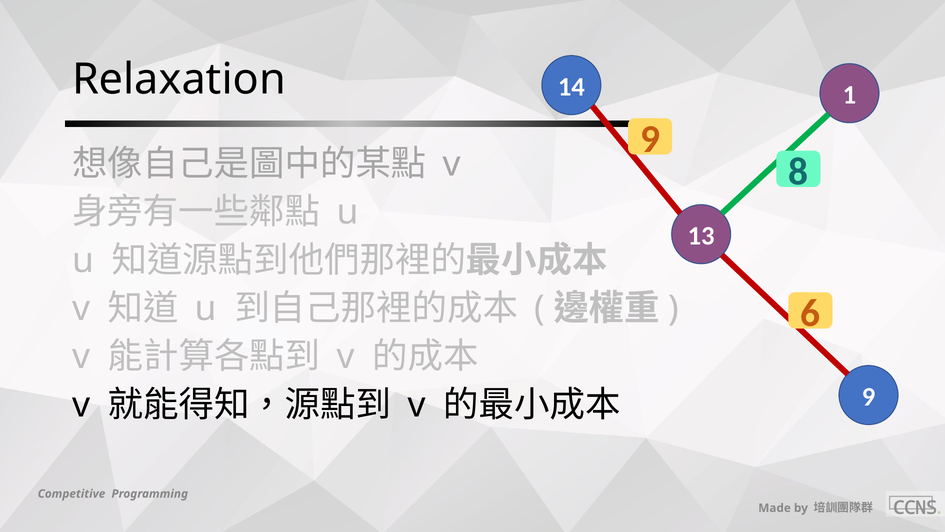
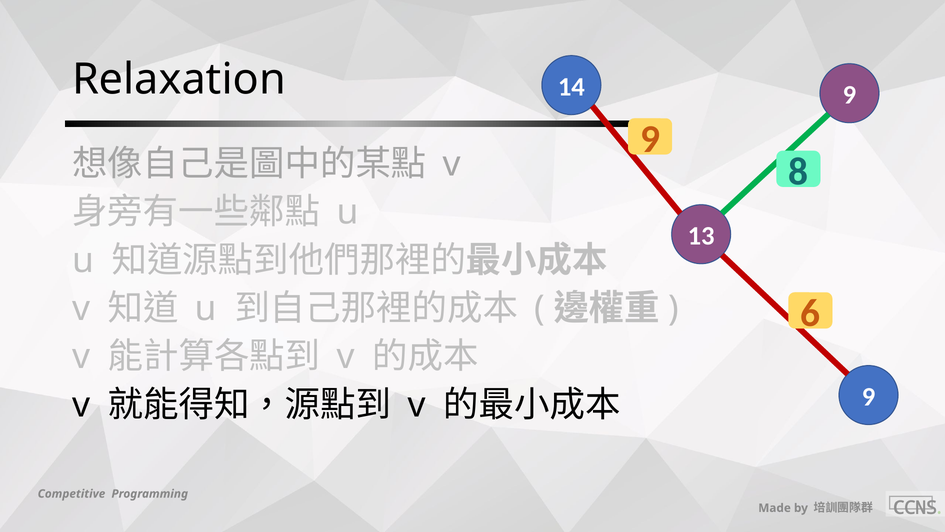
14 1: 1 -> 9 (849, 95)
